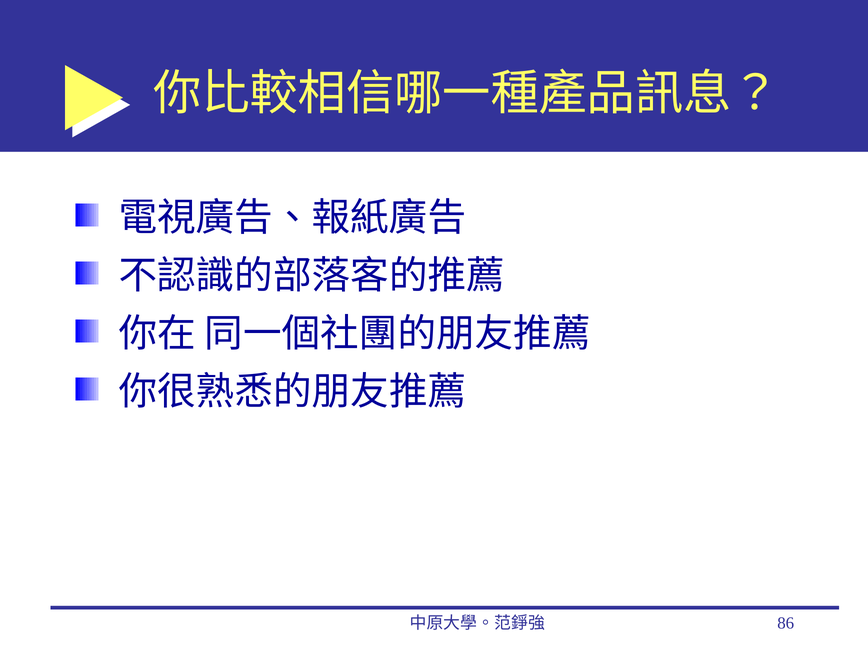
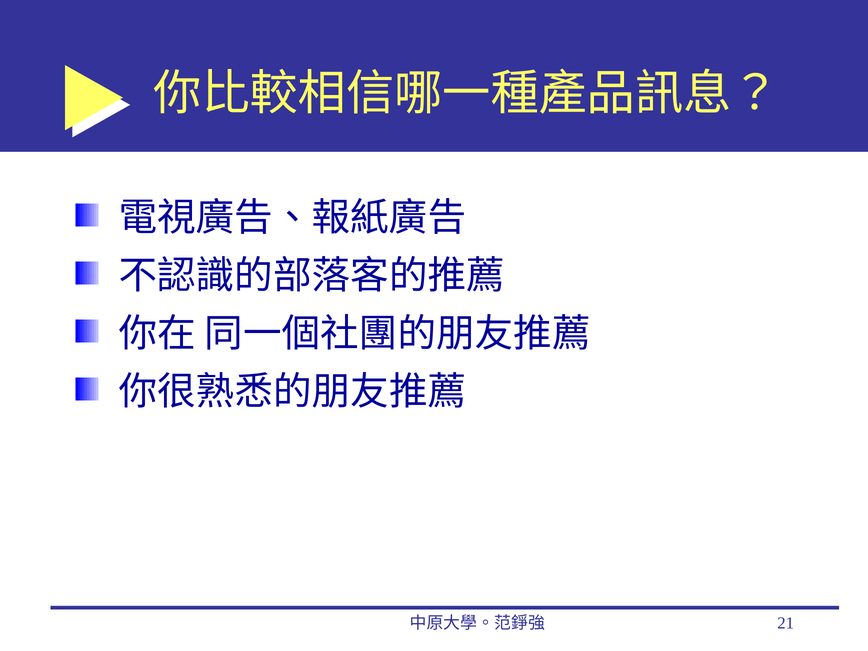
86: 86 -> 21 (786, 623)
